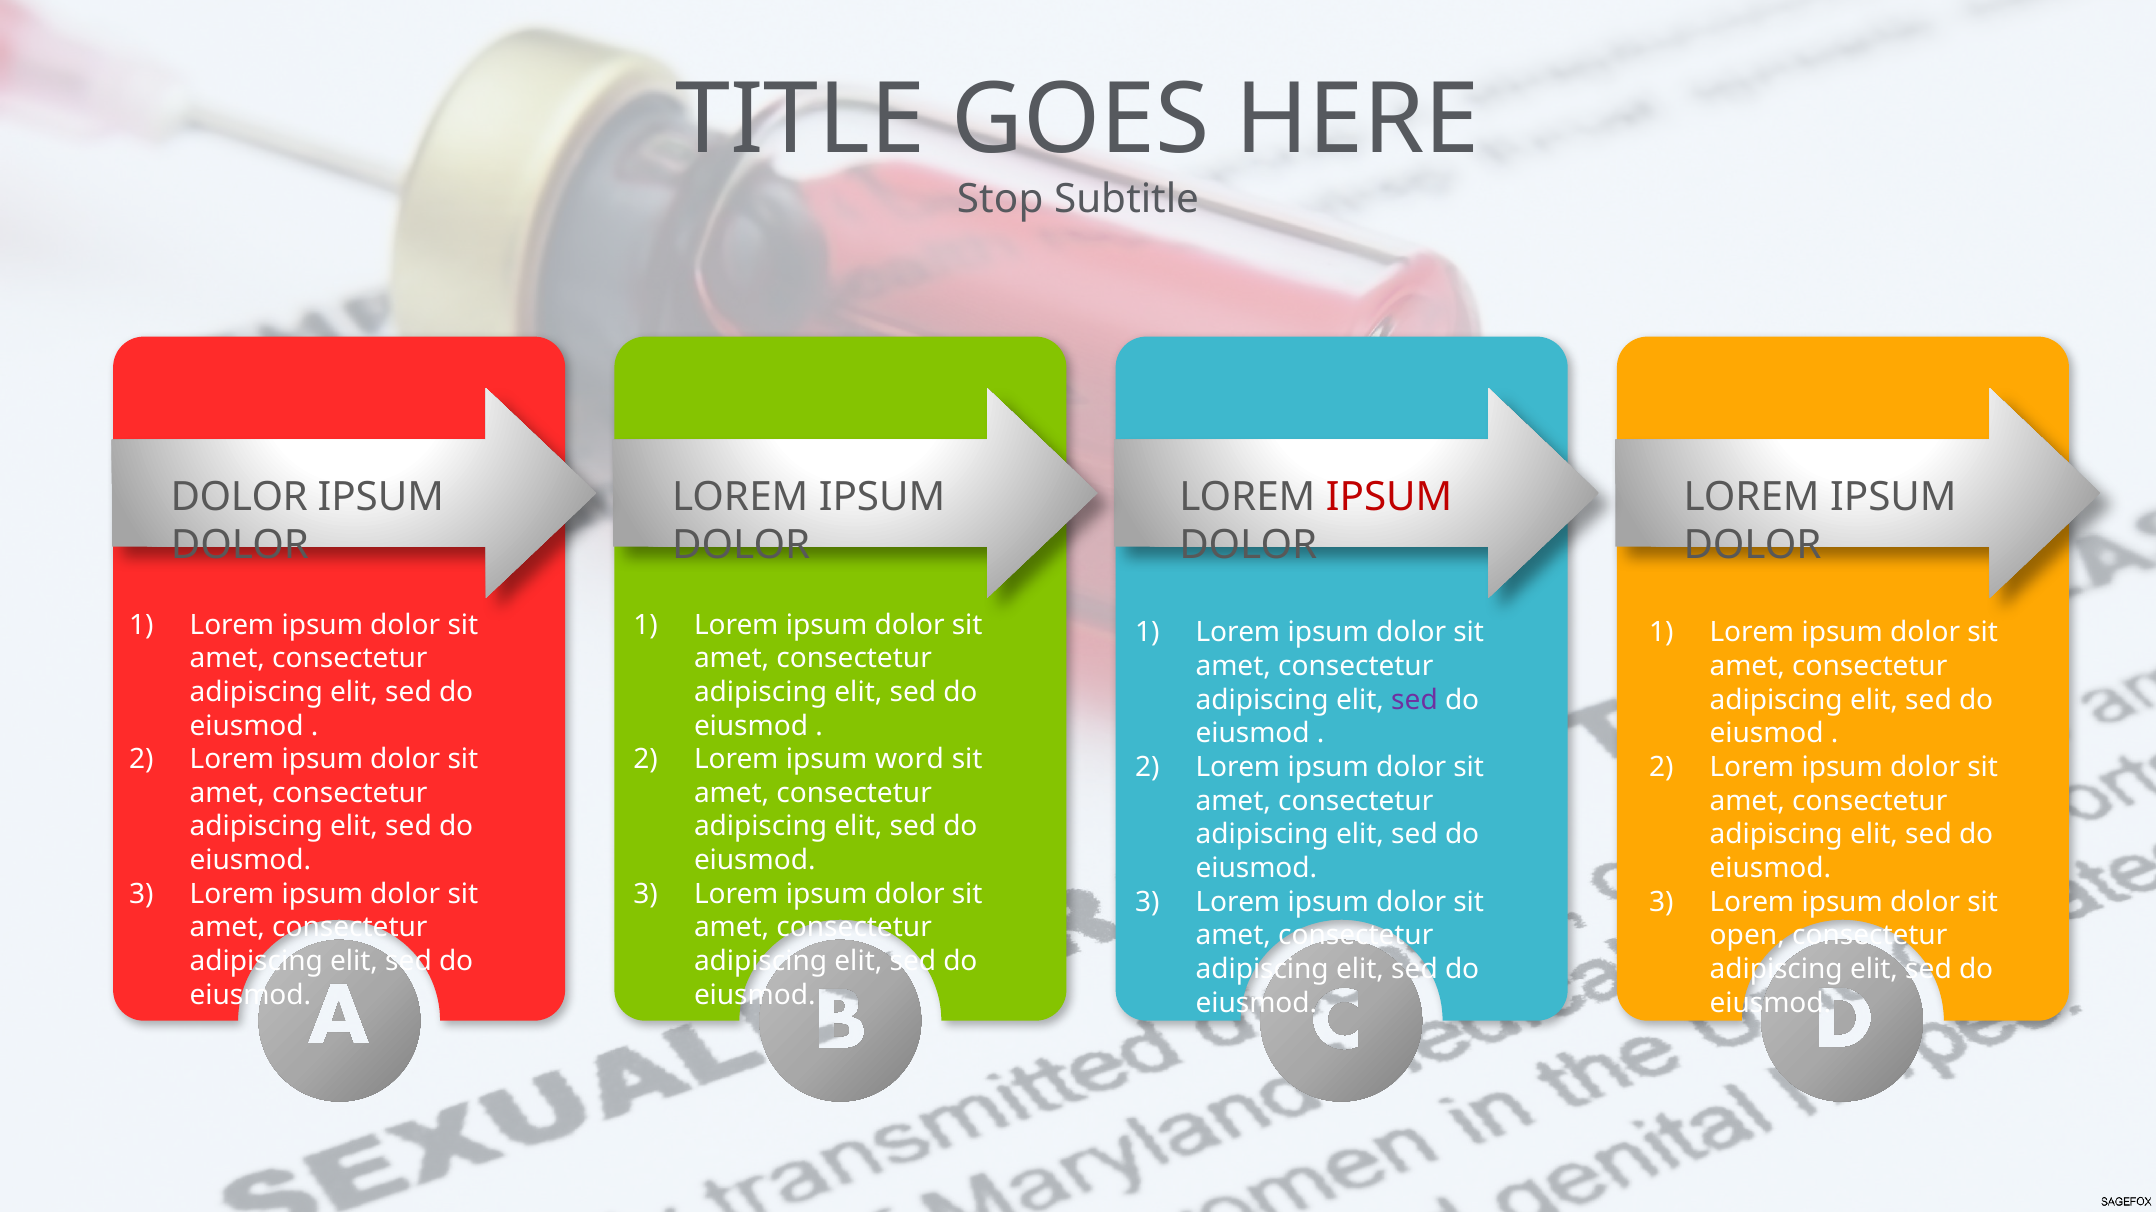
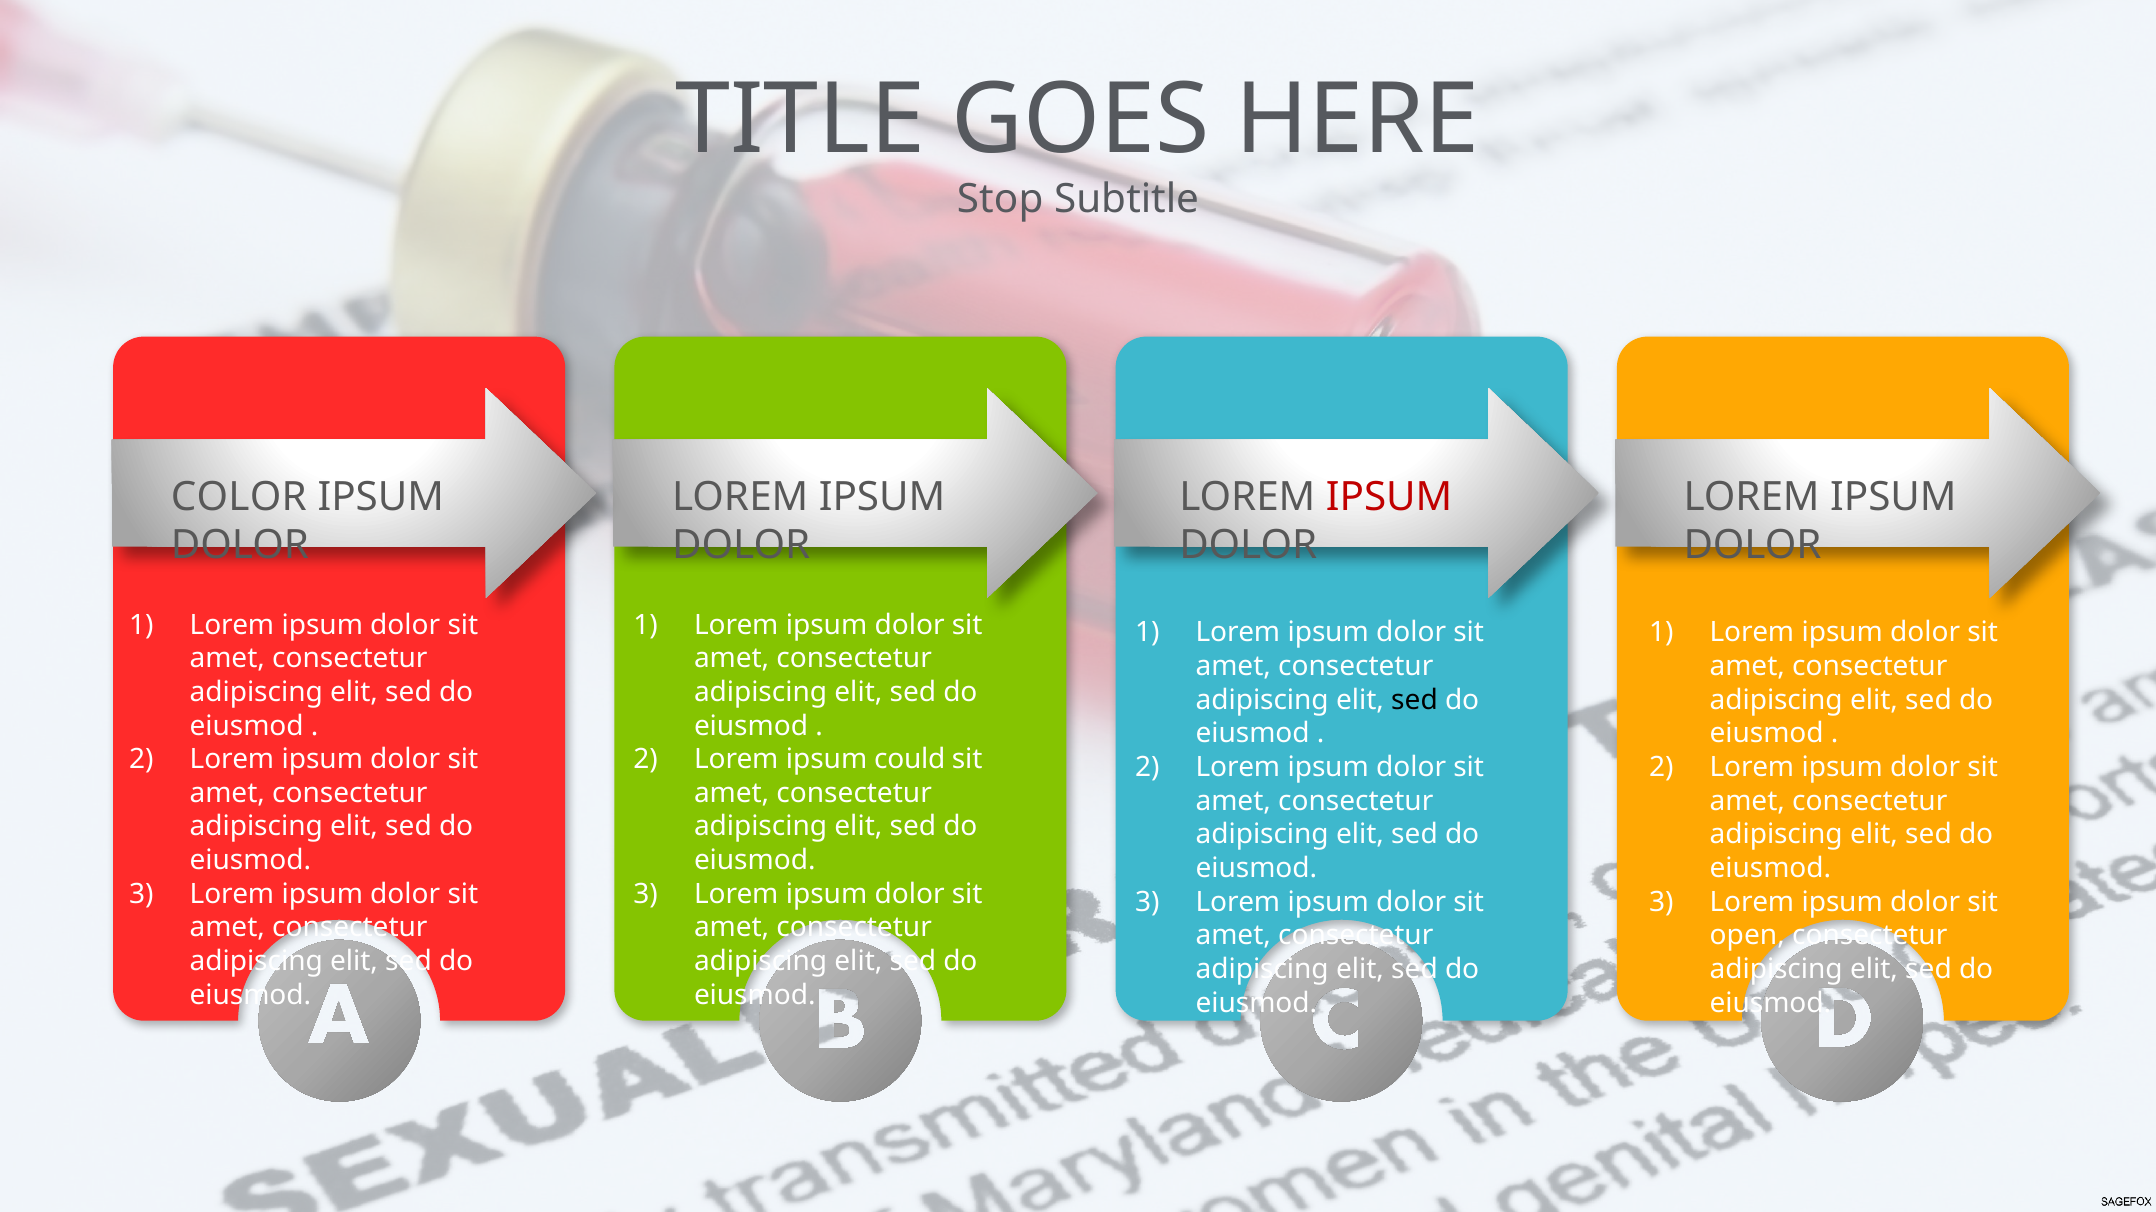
DOLOR: DOLOR -> COLOR (239, 497)
sed colour: purple -> black (1415, 700)
word: word -> could (910, 760)
